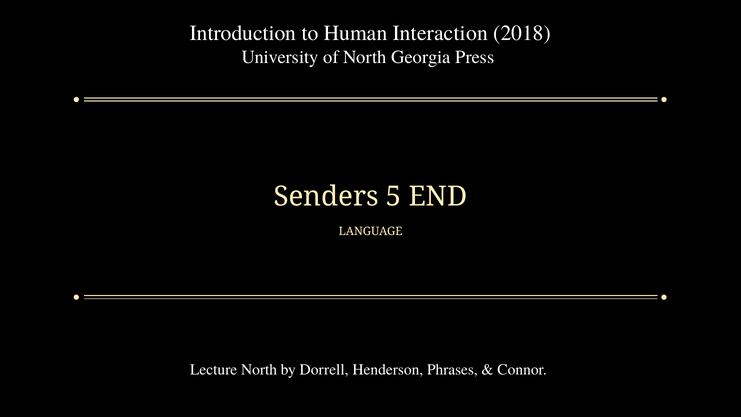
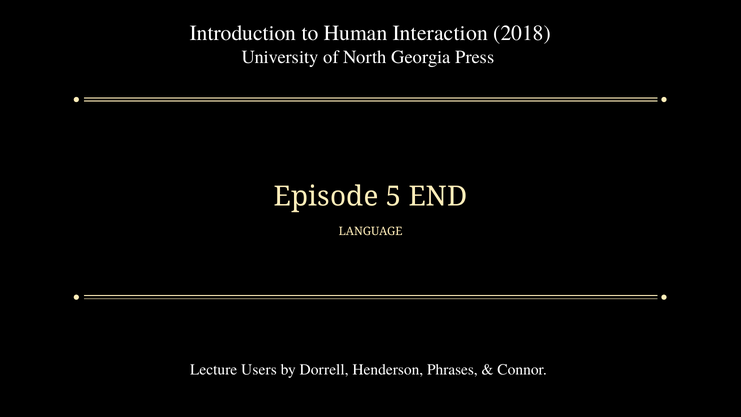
Senders: Senders -> Episode (326, 197)
Lecture North: North -> Users (259, 370)
